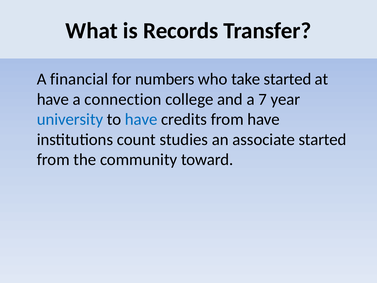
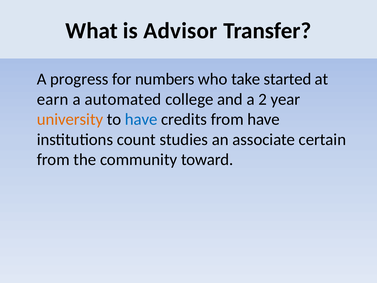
Records: Records -> Advisor (180, 31)
financial: financial -> progress (79, 79)
have: have -> earn (53, 99)
connection: connection -> automated (123, 99)
7: 7 -> 2 (263, 99)
university colour: blue -> orange (70, 119)
associate started: started -> certain (322, 139)
